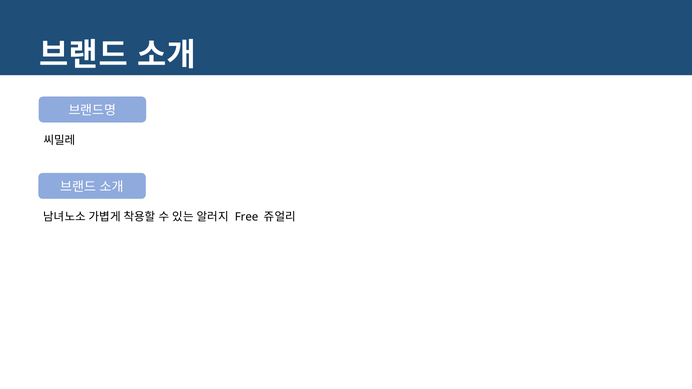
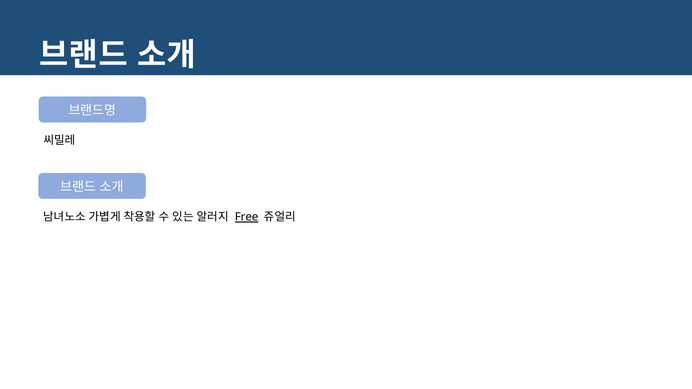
Free underline: none -> present (247, 217)
